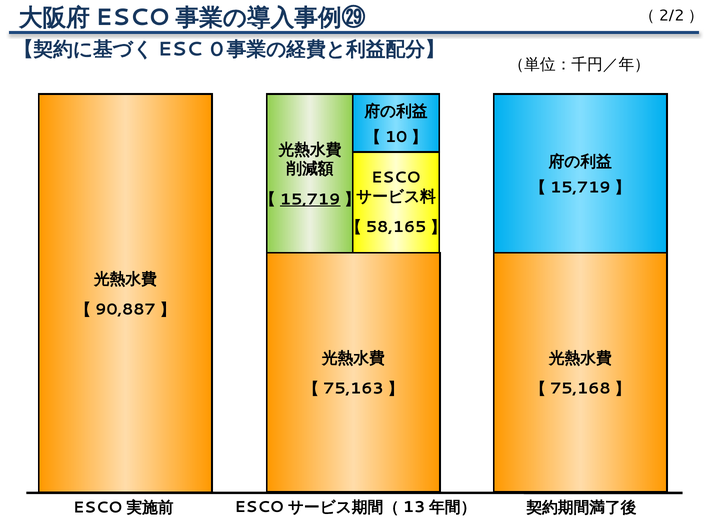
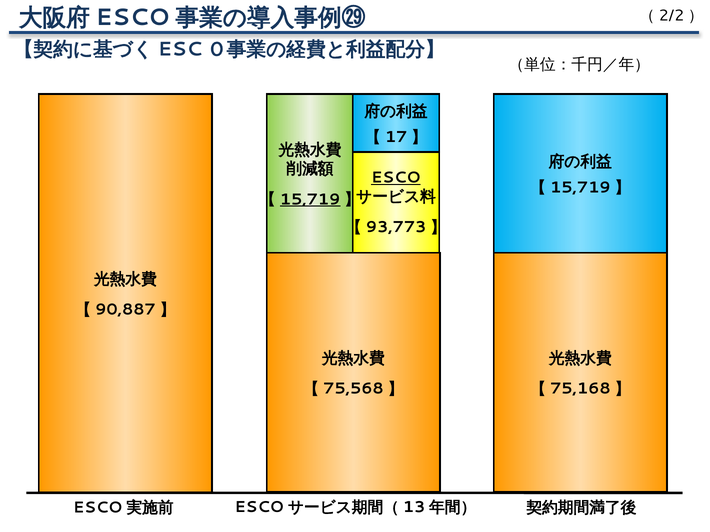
10: 10 -> 17 (396, 137)
ESCO underline: none -> present (396, 178)
58,165: 58,165 -> 93,773 (396, 227)
75,163: 75,163 -> 75,568 (353, 389)
